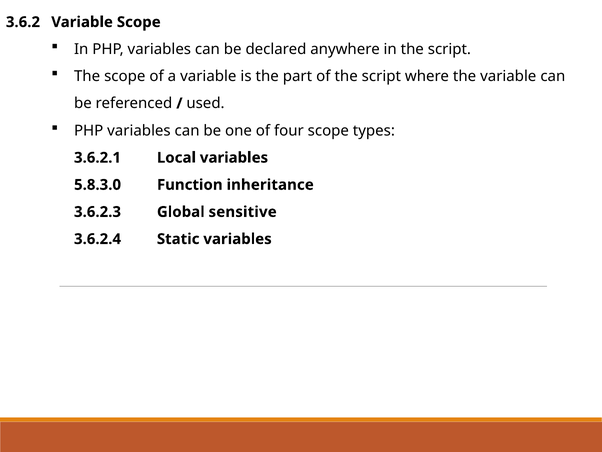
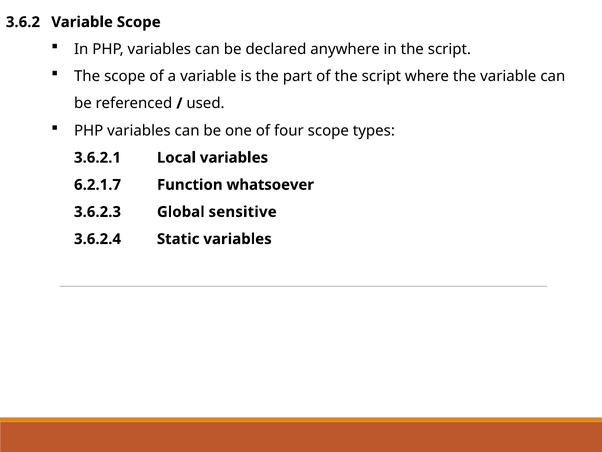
5.8.3.0: 5.8.3.0 -> 6.2.1.7 (98, 185)
inheritance: inheritance -> whatsoever (270, 185)
